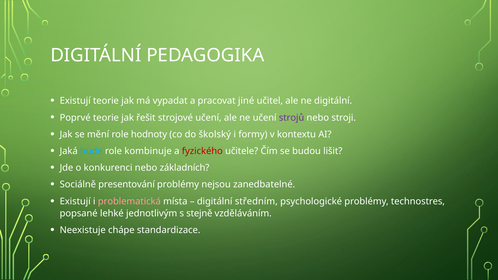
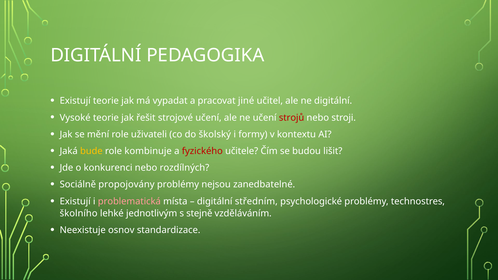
Poprvé: Poprvé -> Vysoké (75, 118)
strojů colour: purple -> red (292, 118)
hodnoty: hodnoty -> uživateli (149, 134)
bude colour: light blue -> yellow (91, 151)
základních: základních -> rozdílných (184, 168)
presentování: presentování -> propojovány (126, 185)
popsané: popsané -> školního (79, 213)
chápe: chápe -> osnov (121, 230)
